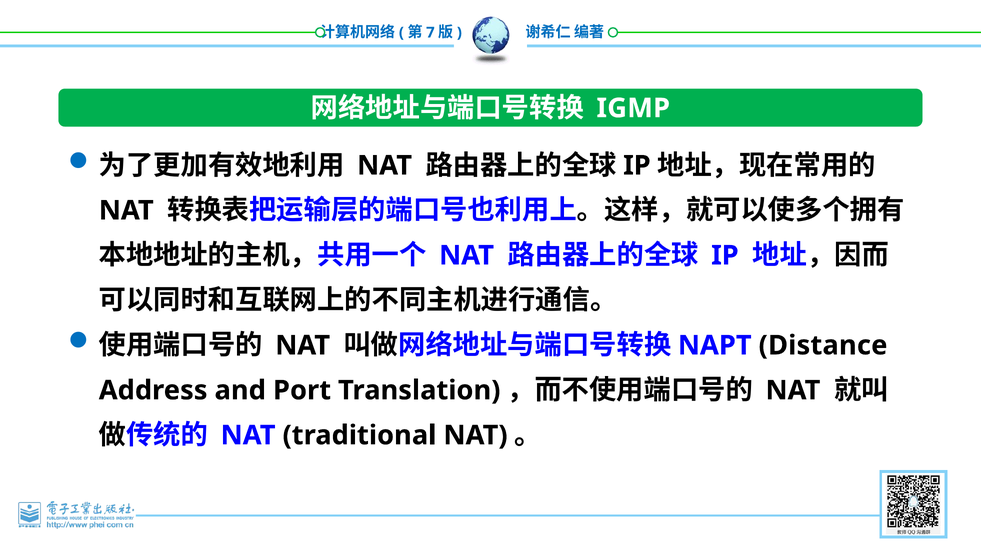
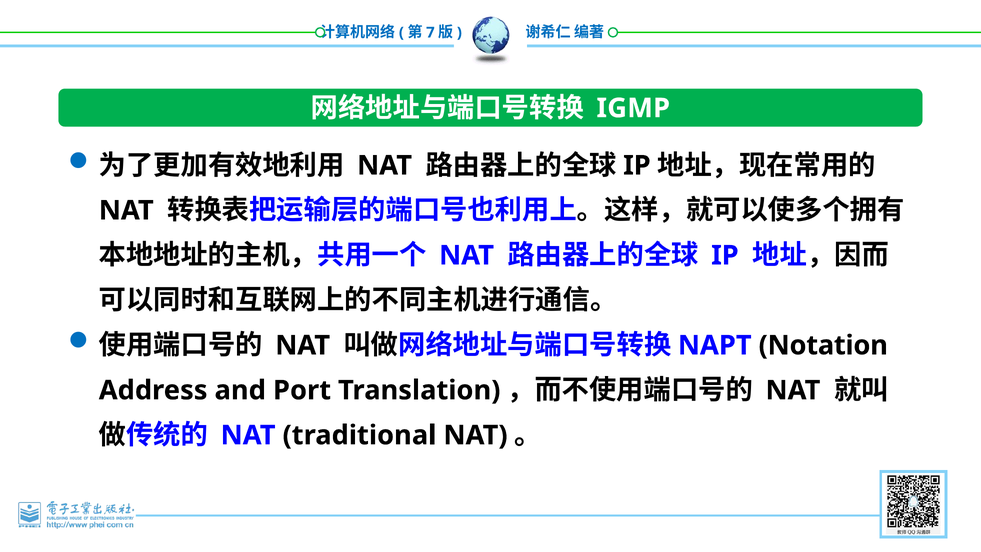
Distance: Distance -> Notation (823, 345)
